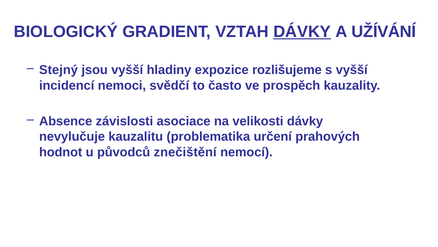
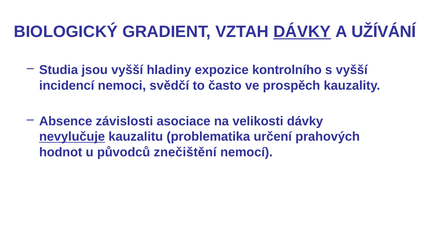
Stejný: Stejný -> Studia (59, 70)
rozlišujeme: rozlišujeme -> kontrolního (287, 70)
nevylučuje underline: none -> present (72, 136)
